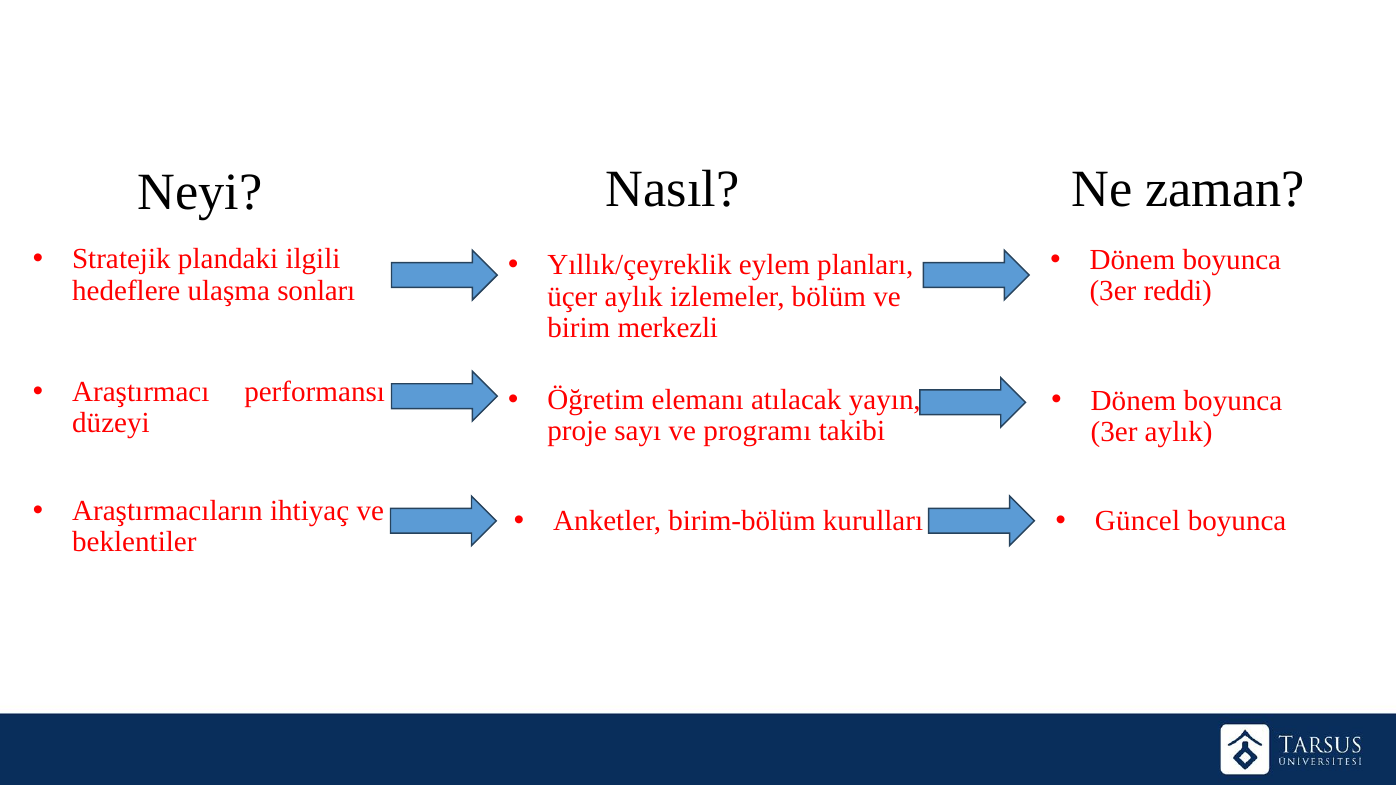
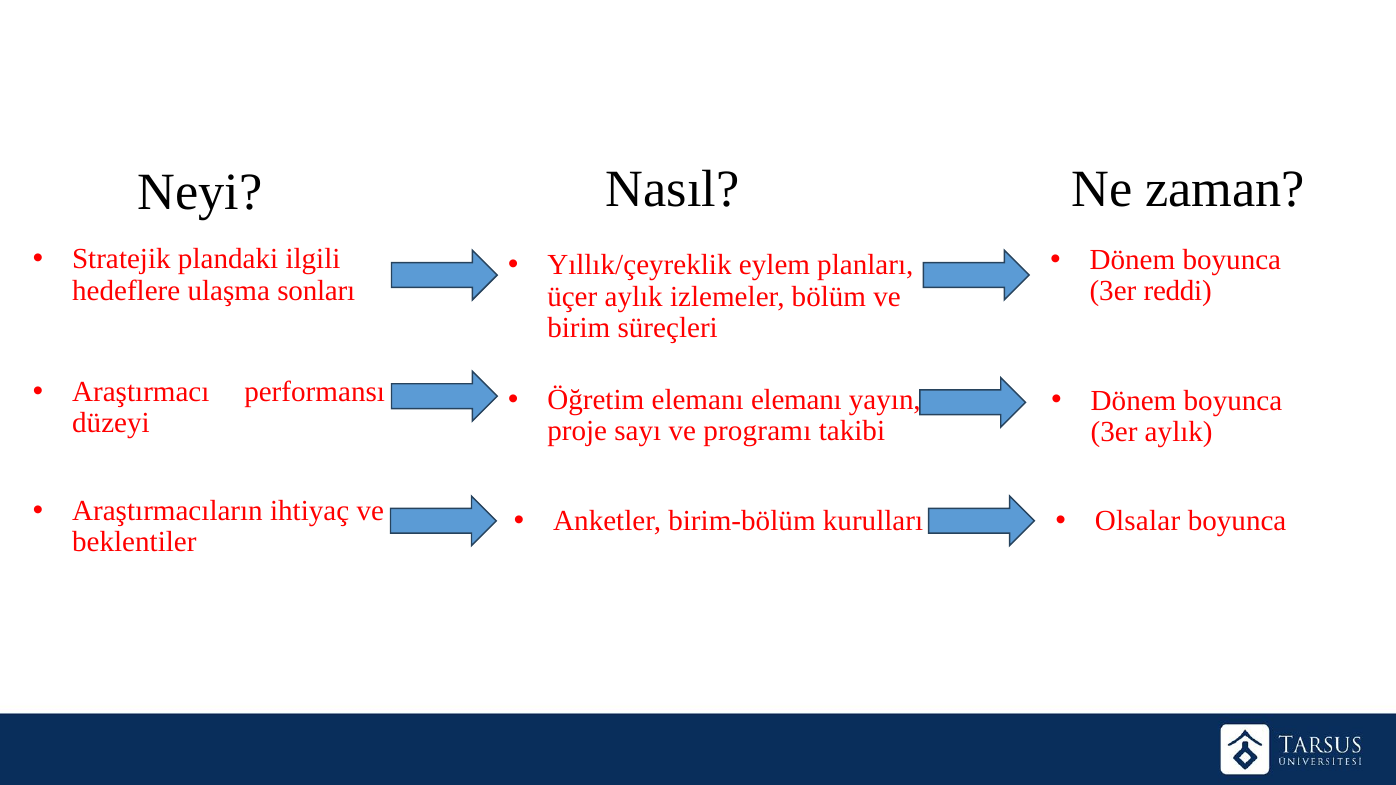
merkezli: merkezli -> süreçleri (668, 328)
elemanı atılacak: atılacak -> elemanı (796, 400)
Güncel: Güncel -> Olsalar (1138, 521)
